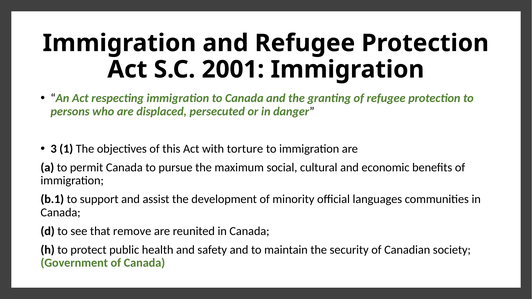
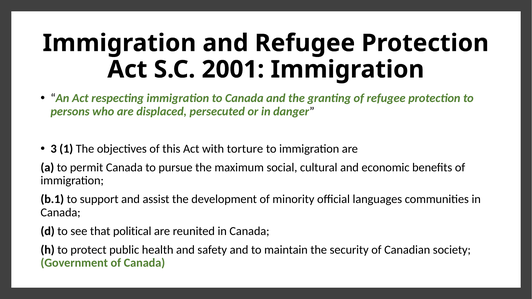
remove: remove -> political (132, 231)
